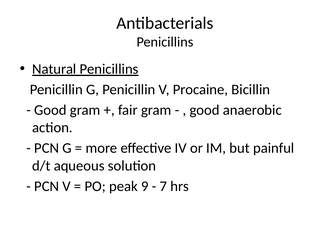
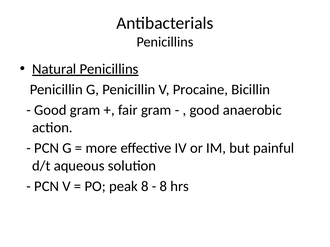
peak 9: 9 -> 8 (145, 187)
7: 7 -> 8 (163, 187)
